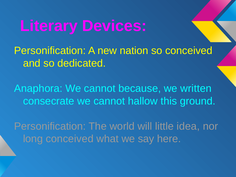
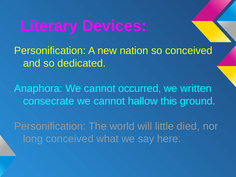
because: because -> occurred (140, 88)
idea: idea -> died (188, 126)
